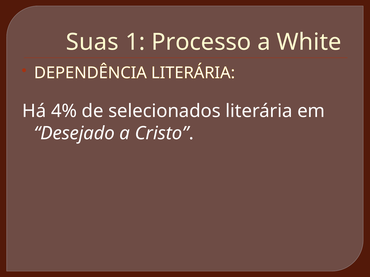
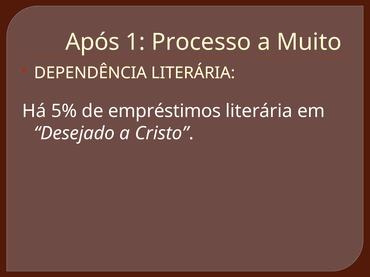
Suas: Suas -> Após (93, 42)
White: White -> Muito (309, 42)
4%: 4% -> 5% (64, 111)
selecionados: selecionados -> empréstimos (165, 111)
